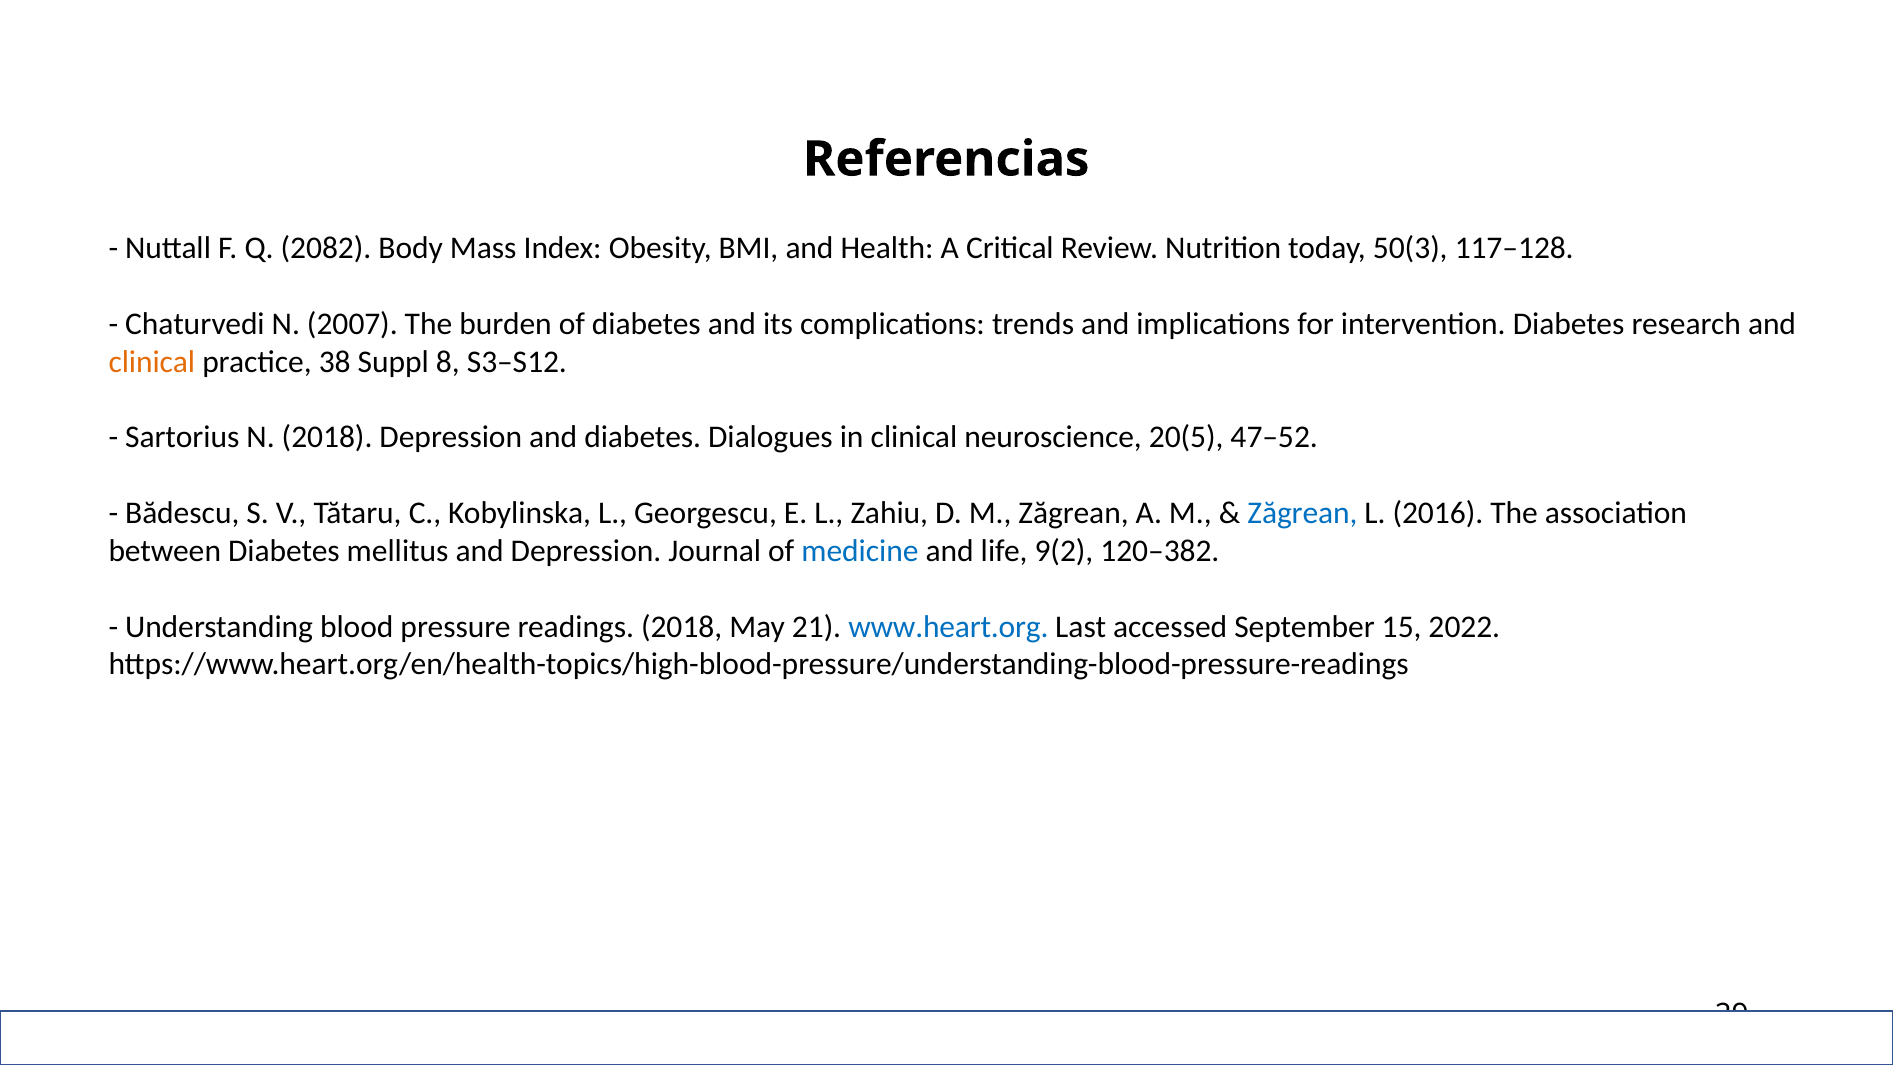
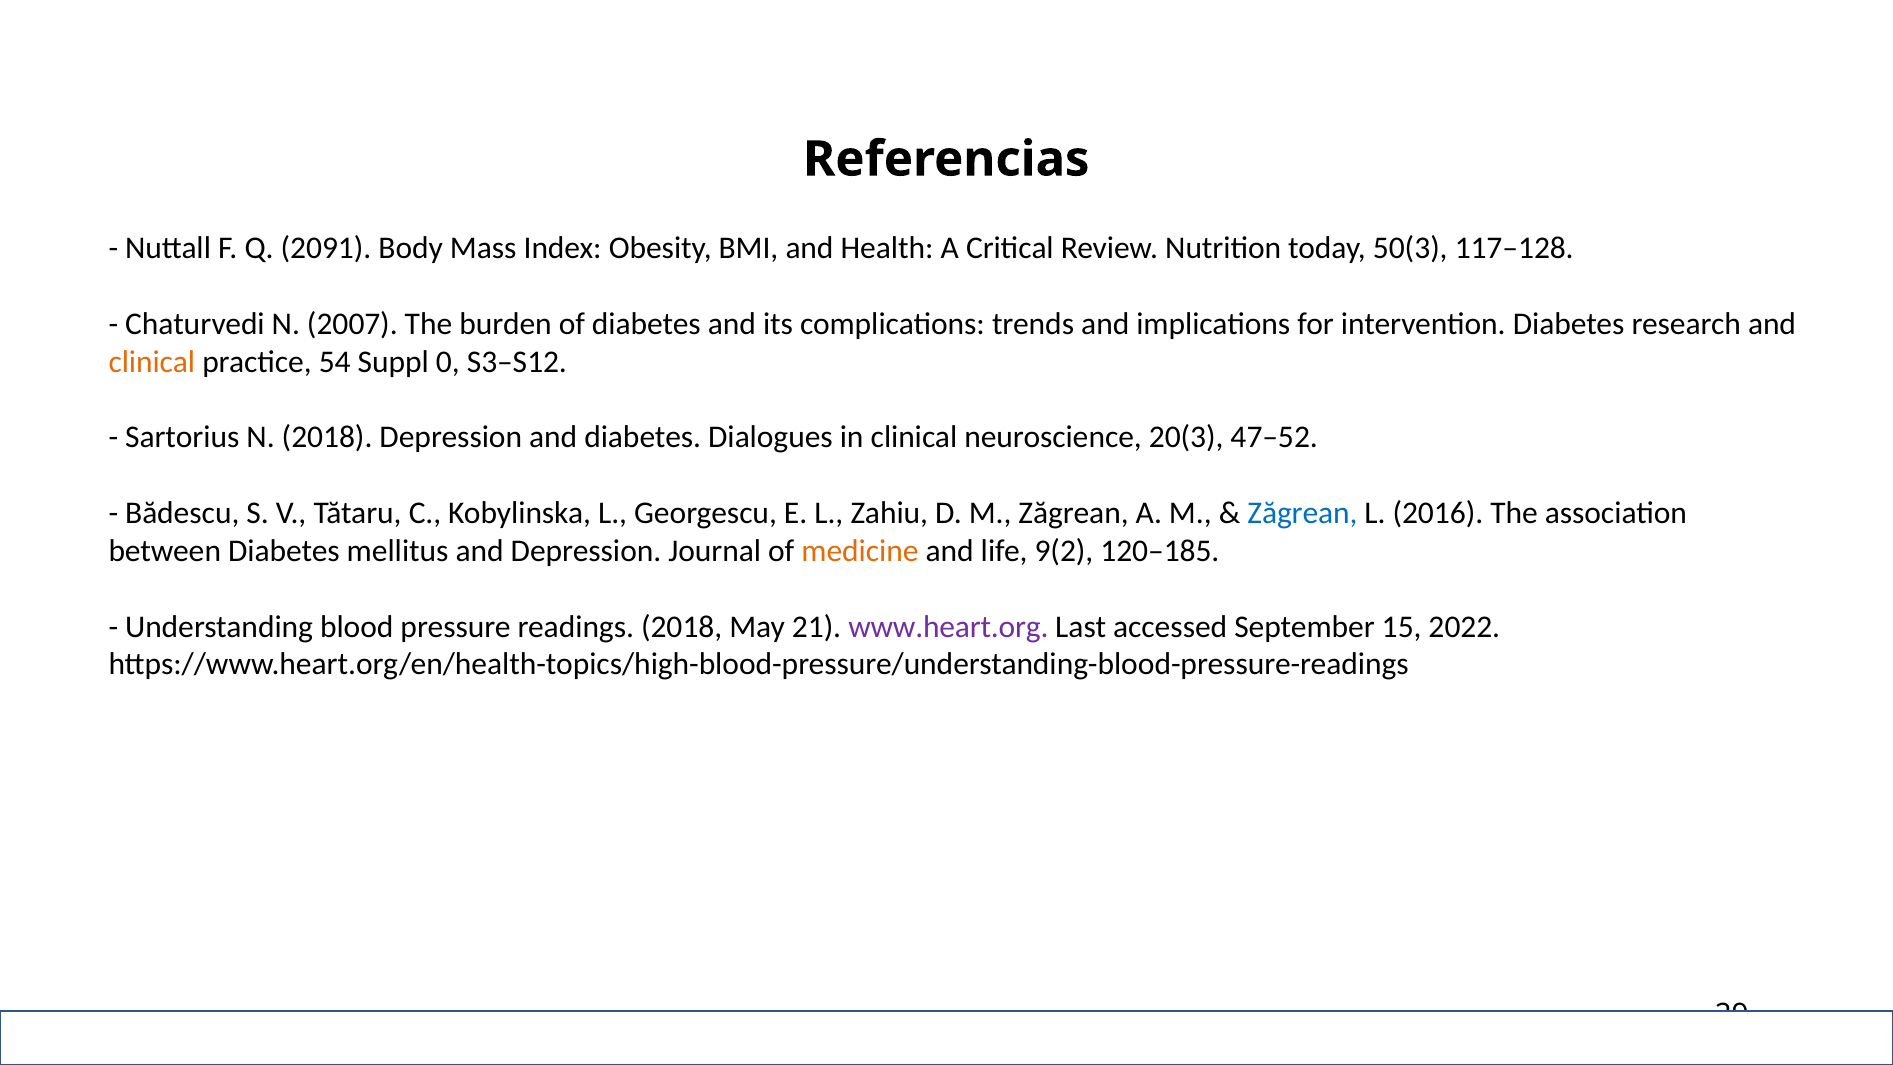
2082: 2082 -> 2091 (326, 248)
38: 38 -> 54 (335, 362)
8: 8 -> 0 (448, 362)
20(5: 20(5 -> 20(3 (1186, 437)
medicine colour: blue -> orange (860, 551)
120–382: 120–382 -> 120–185 (1160, 551)
www.heart.org colour: blue -> purple (948, 627)
